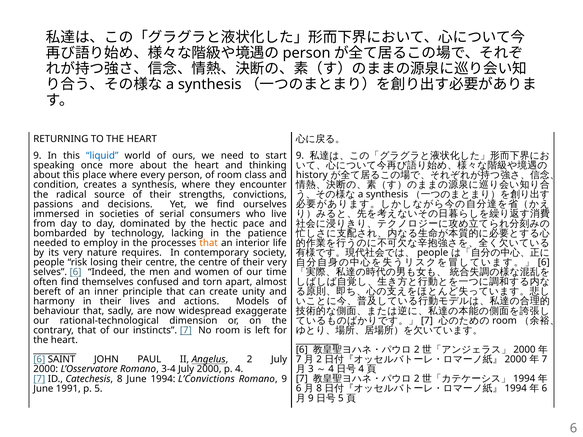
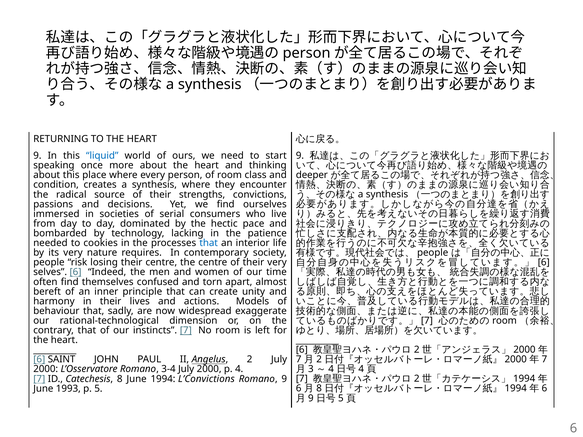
history: history -> deeper (312, 175)
employ: employ -> cookies (101, 243)
that colour: orange -> blue (209, 243)
1991: 1991 -> 1993 (68, 389)
